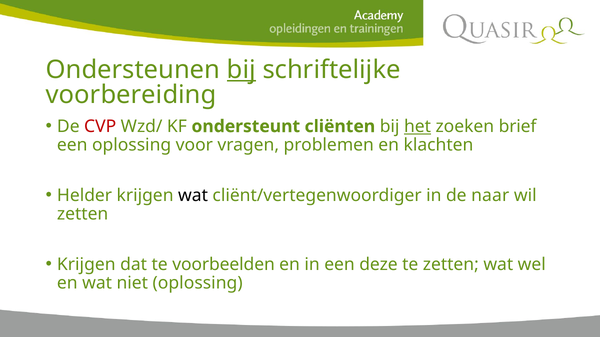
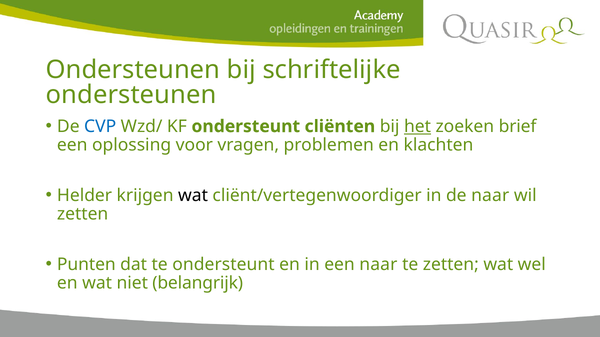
bij underline: present -> none (241, 70)
voorbereiding: voorbereiding -> ondersteunen (131, 95)
CVP colour: red -> blue (100, 127)
Krijgen: Krijgen -> Punten (86, 265)
te voorbeelden: voorbeelden -> ondersteunt (223, 265)
een deze: deze -> naar (378, 265)
niet oplossing: oplossing -> belangrijk (198, 284)
